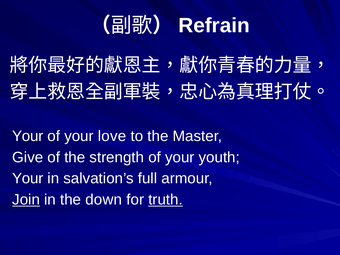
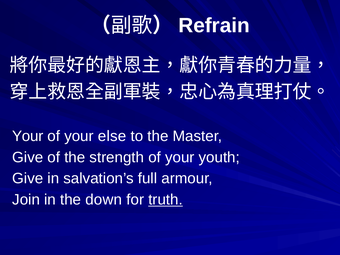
love: love -> else (112, 136)
Your: Your -> Give (28, 178)
Join underline: present -> none (26, 200)
